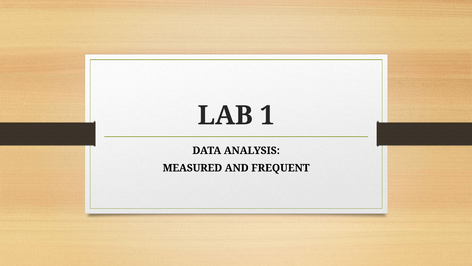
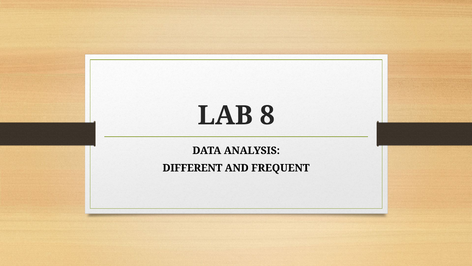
1: 1 -> 8 (267, 115)
MEASURED: MEASURED -> DIFFERENT (192, 168)
